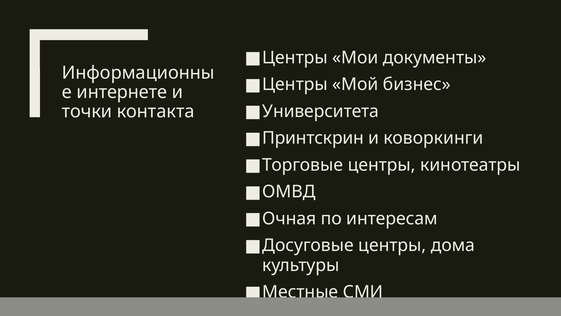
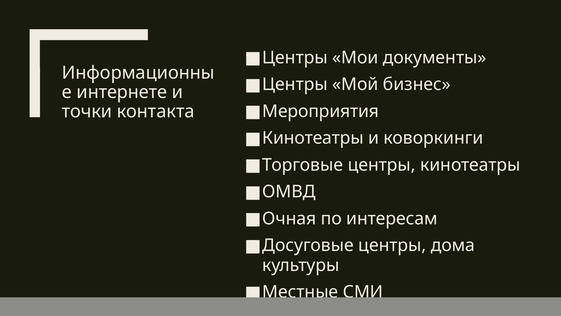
Университета: Университета -> Мероприятия (321, 111)
Принтскрин: Принтскрин -> Кинотеатры (313, 138)
